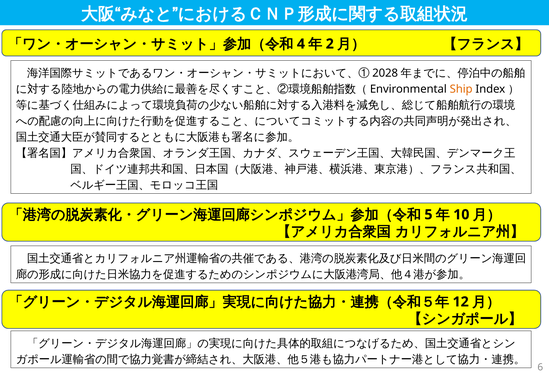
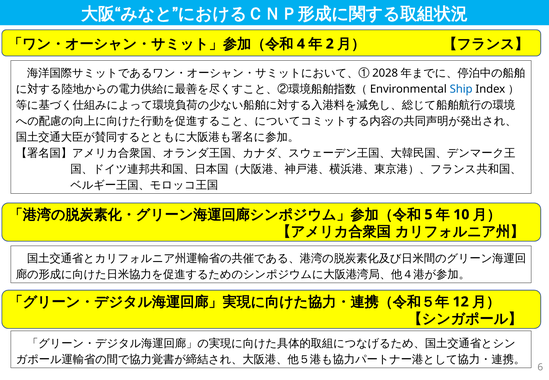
Ship colour: orange -> blue (461, 89)
